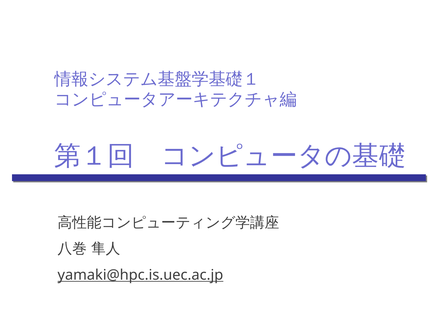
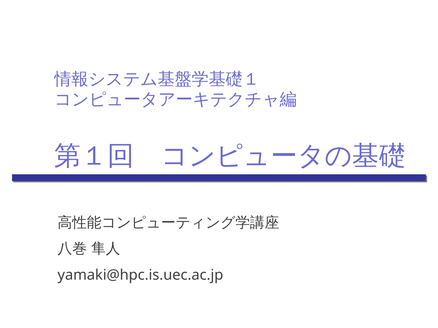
yamaki@hpc.is.uec.ac.jp underline: present -> none (140, 275)
